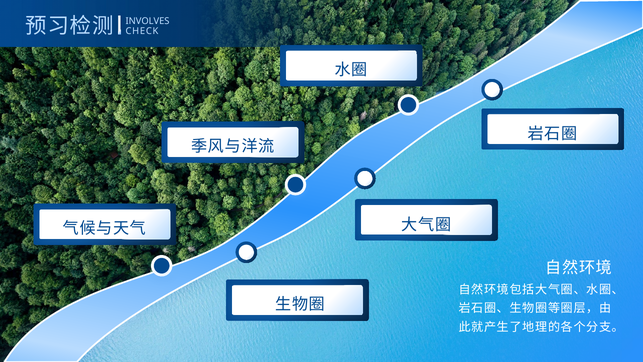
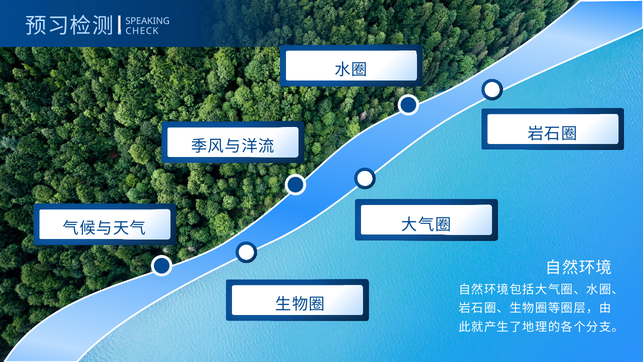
INVOLVES: INVOLVES -> SPEAKING (148, 21)
